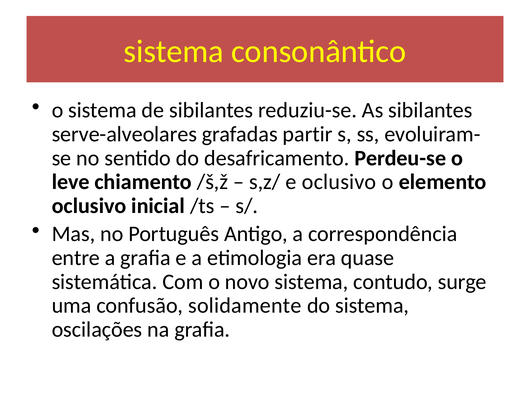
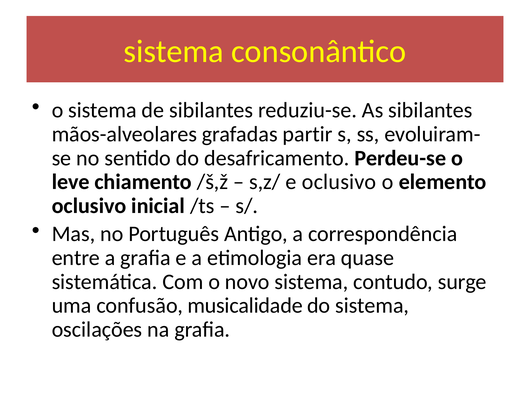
serve-alveolares: serve-alveolares -> mãos-alveolares (124, 134)
solidamente: solidamente -> musicalidade (245, 305)
